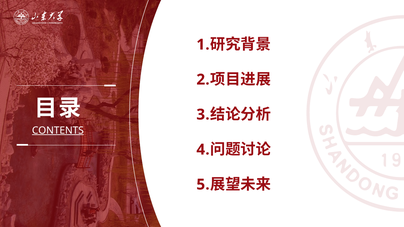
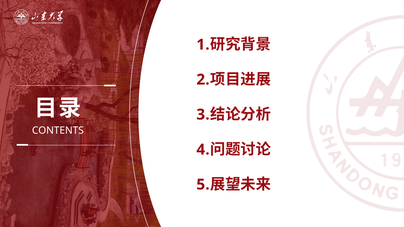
CONTENTS underline: present -> none (58, 131)
